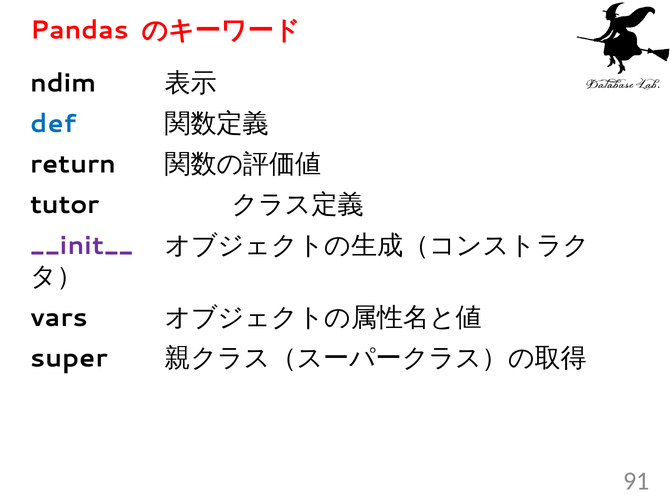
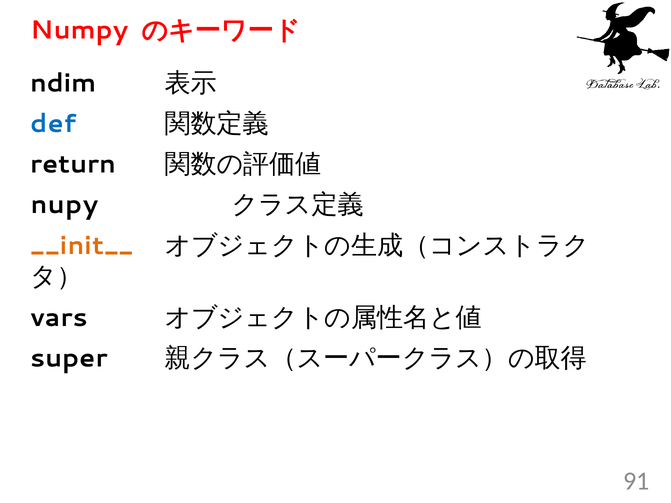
Pandas: Pandas -> Numpy (79, 30)
tutor: tutor -> nupy (65, 205)
__init__ colour: purple -> orange (82, 246)
